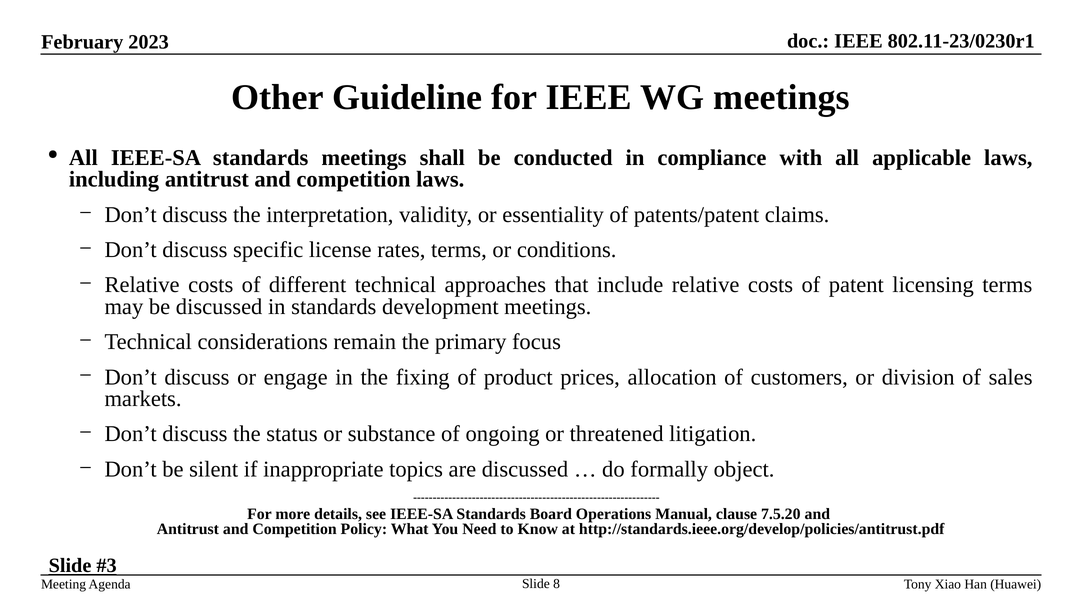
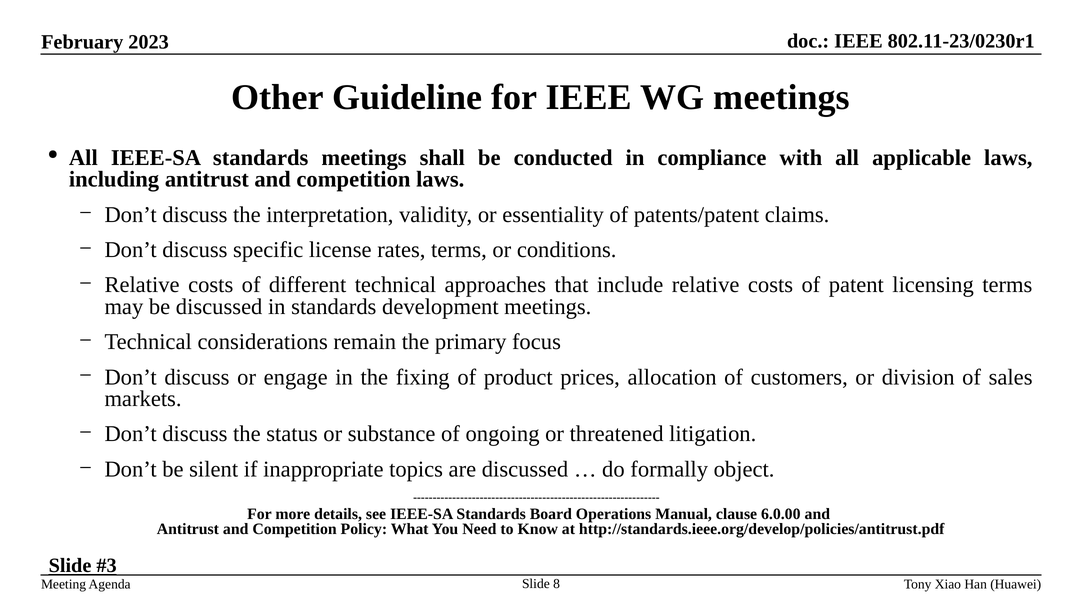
7.5.20: 7.5.20 -> 6.0.00 (781, 513)
